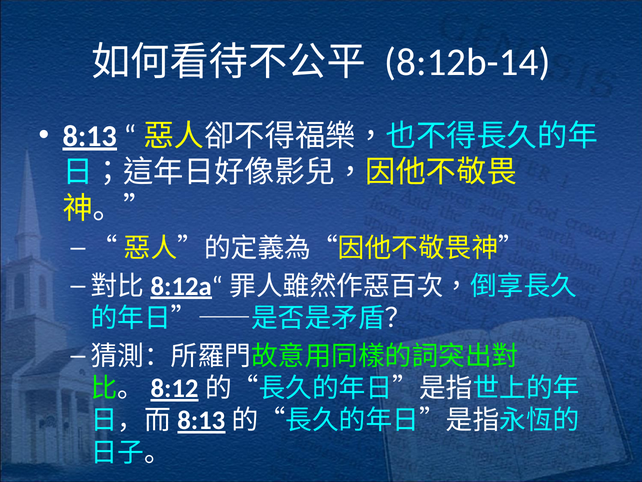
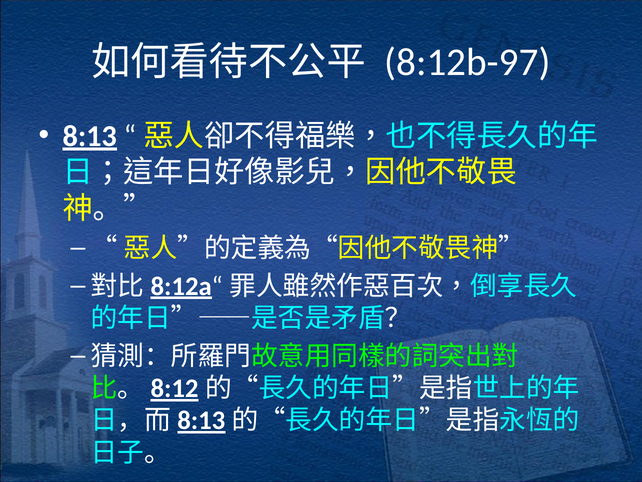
8:12b-14: 8:12b-14 -> 8:12b-97 (467, 62)
